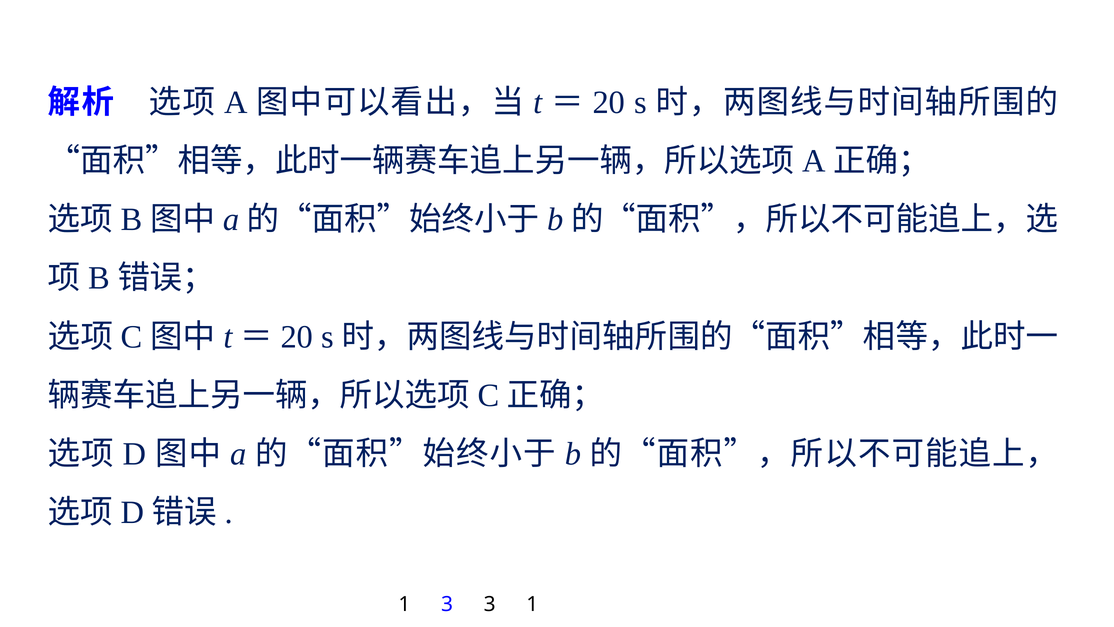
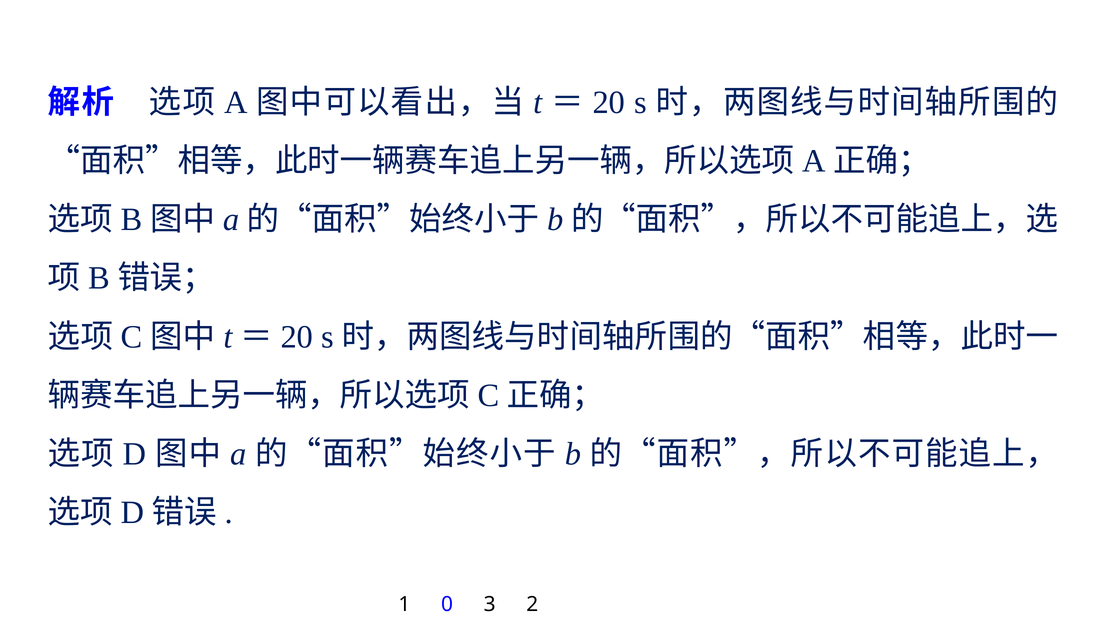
1 3: 3 -> 0 (447, 604)
3 1: 1 -> 2 (532, 604)
